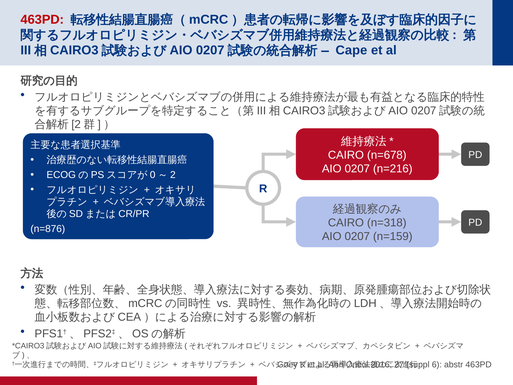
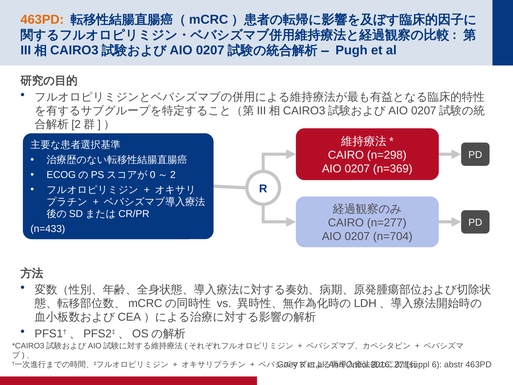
463PD colour: red -> orange (42, 20)
Cape: Cape -> Pugh (351, 50)
n=678: n=678 -> n=298 (387, 155)
n=216: n=216 -> n=369 (393, 169)
n=318: n=318 -> n=277 (387, 223)
n=876: n=876 -> n=433 (48, 229)
n=159: n=159 -> n=704 (393, 236)
